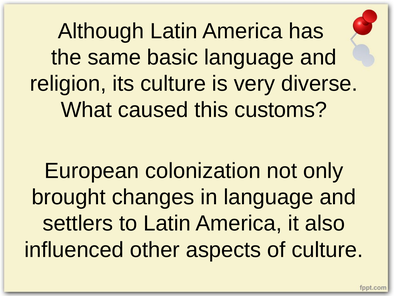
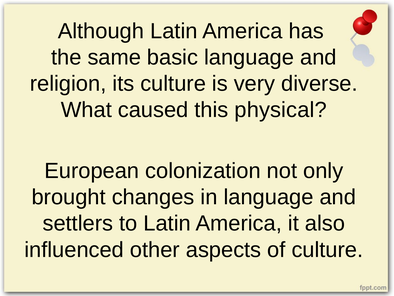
customs: customs -> physical (281, 110)
